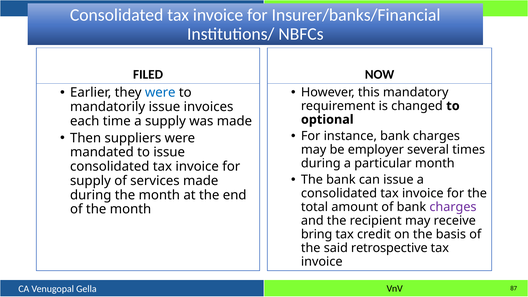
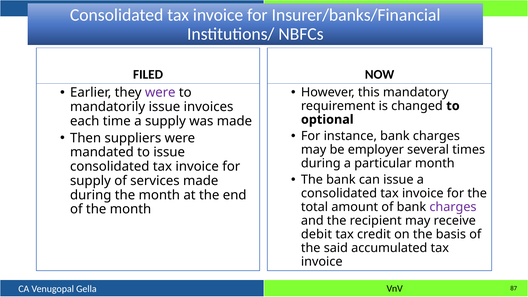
were colour: blue -> purple (160, 93)
bring: bring -> debit (316, 234)
retrospective: retrospective -> accumulated (389, 248)
